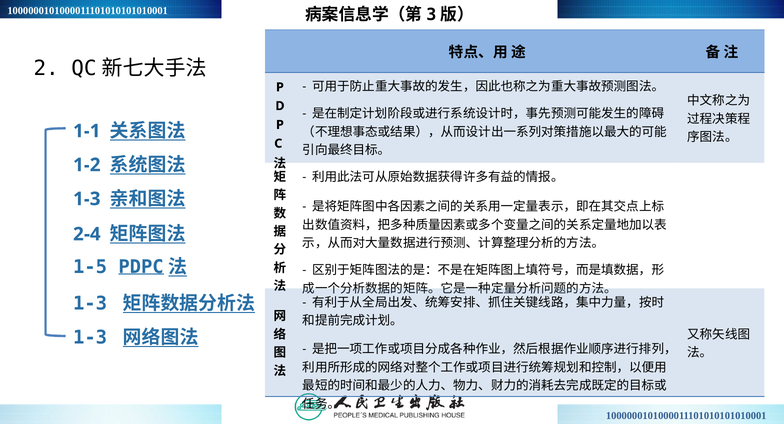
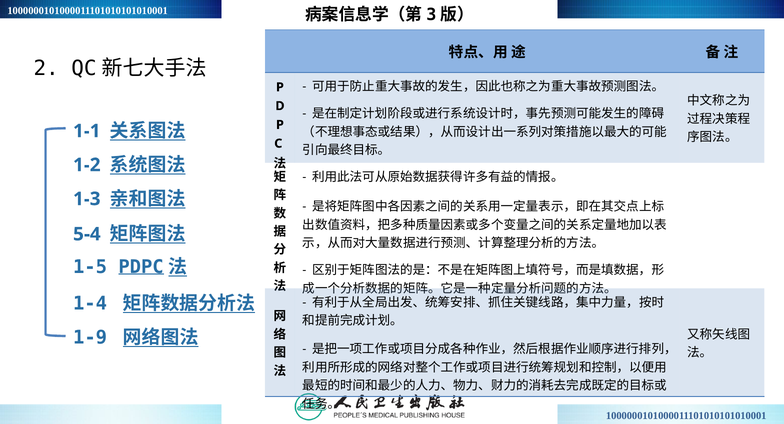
2-4: 2-4 -> 5-4 (87, 234)
1-3: 1-3 -> 1-4 (90, 304)
1-3: 1-3 -> 1-9 (90, 338)
